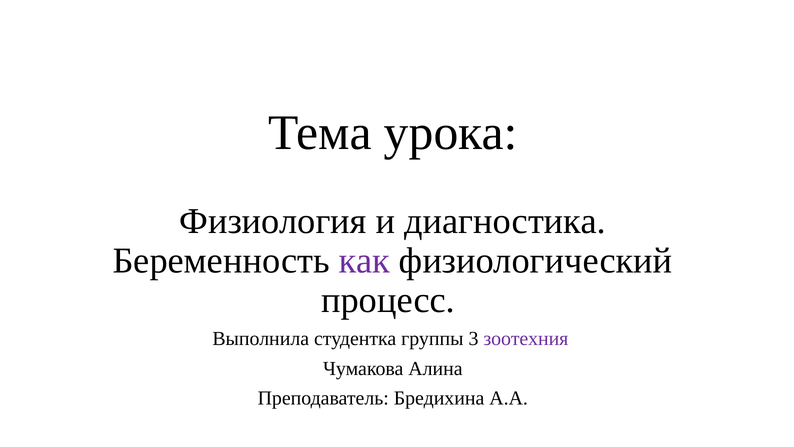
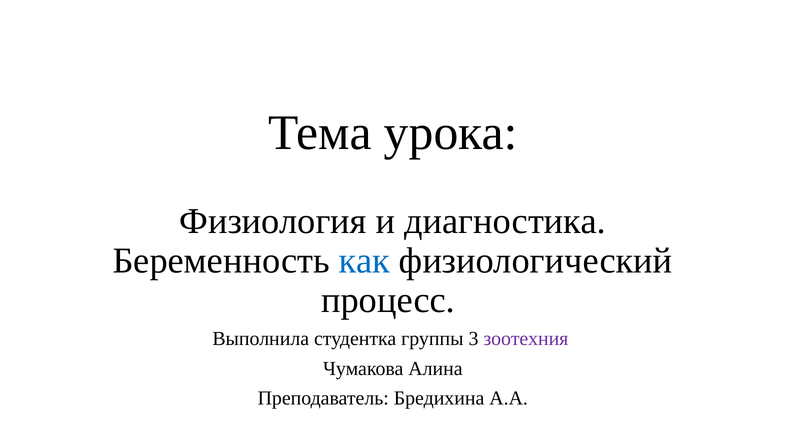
как colour: purple -> blue (364, 261)
